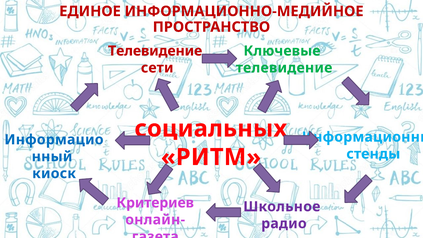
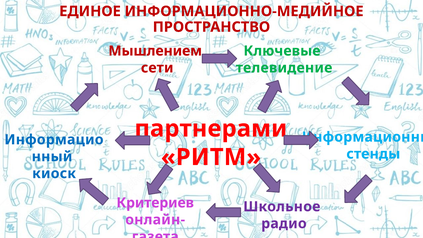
Телевидение: Телевидение -> Мышлением (155, 51)
социальных: социальных -> партнерами (211, 129)
